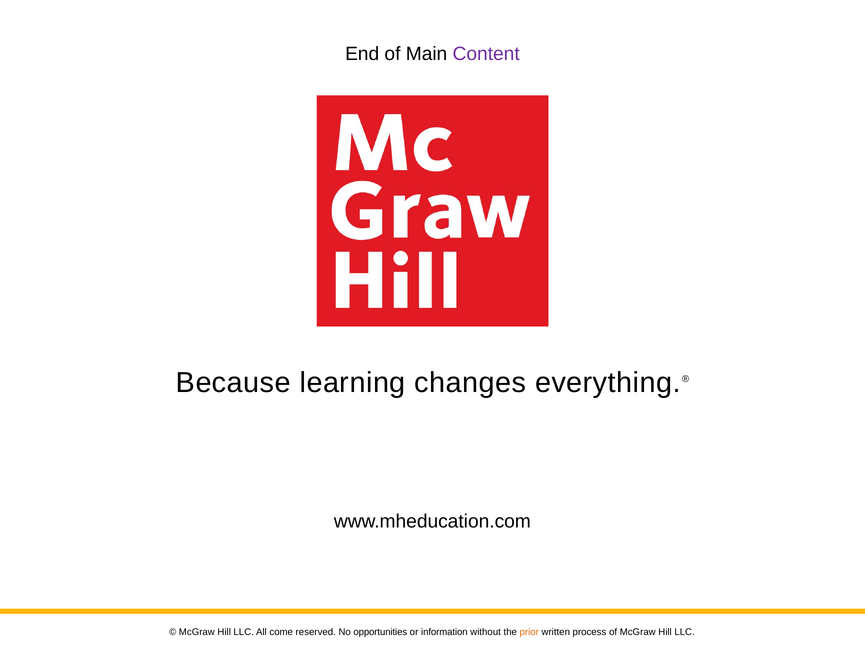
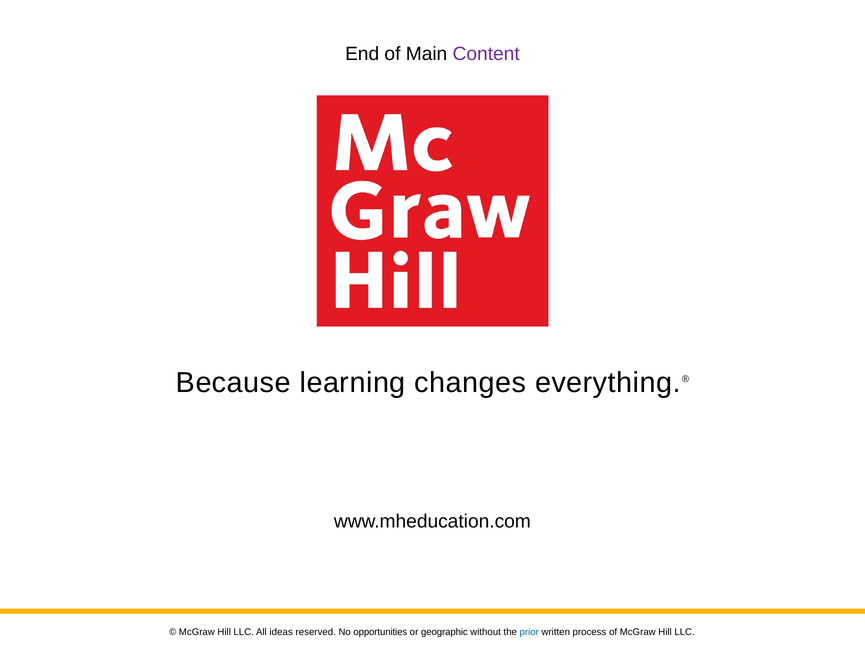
come: come -> ideas (281, 632)
information: information -> geographic (444, 632)
prior colour: orange -> blue (529, 632)
